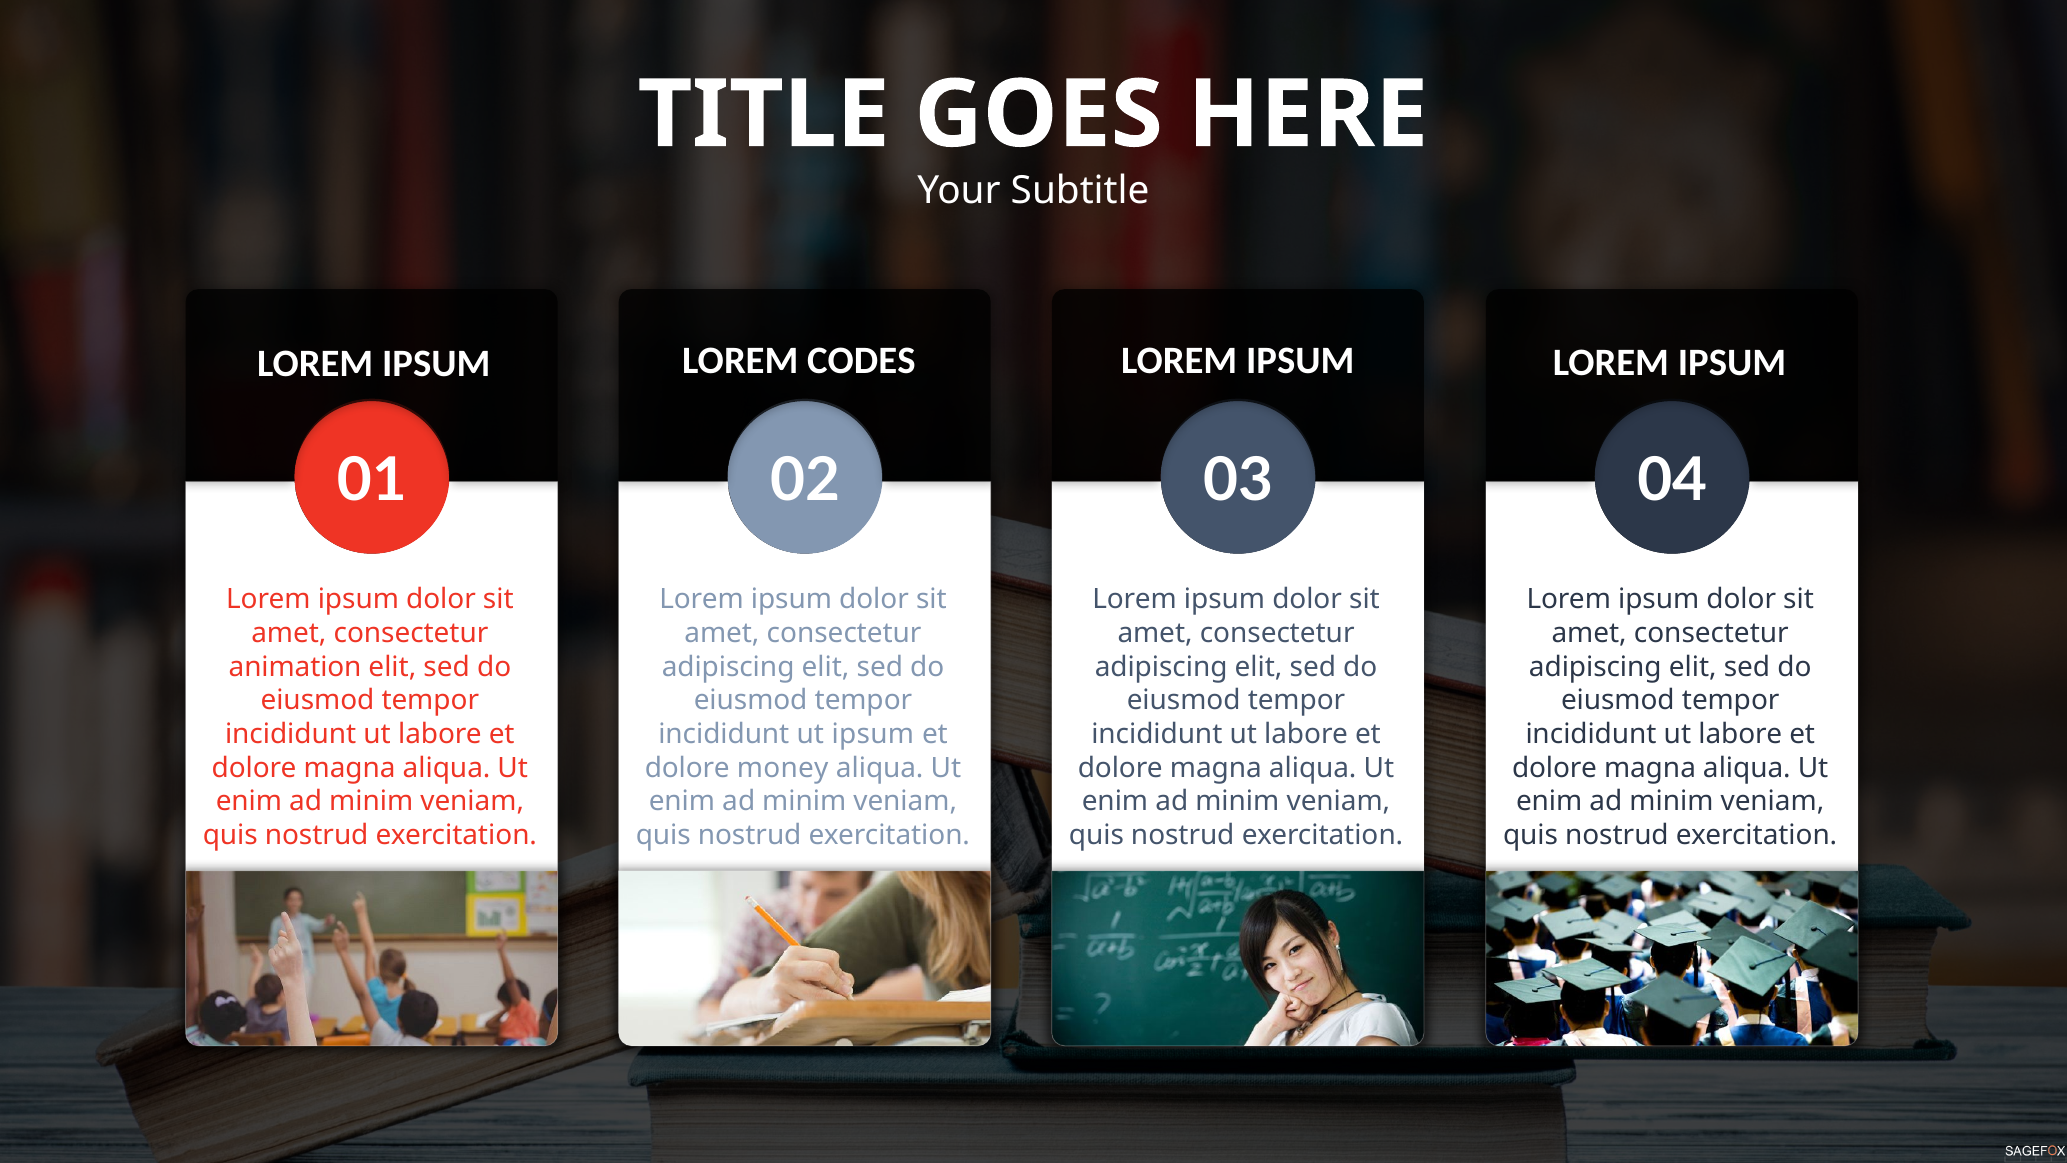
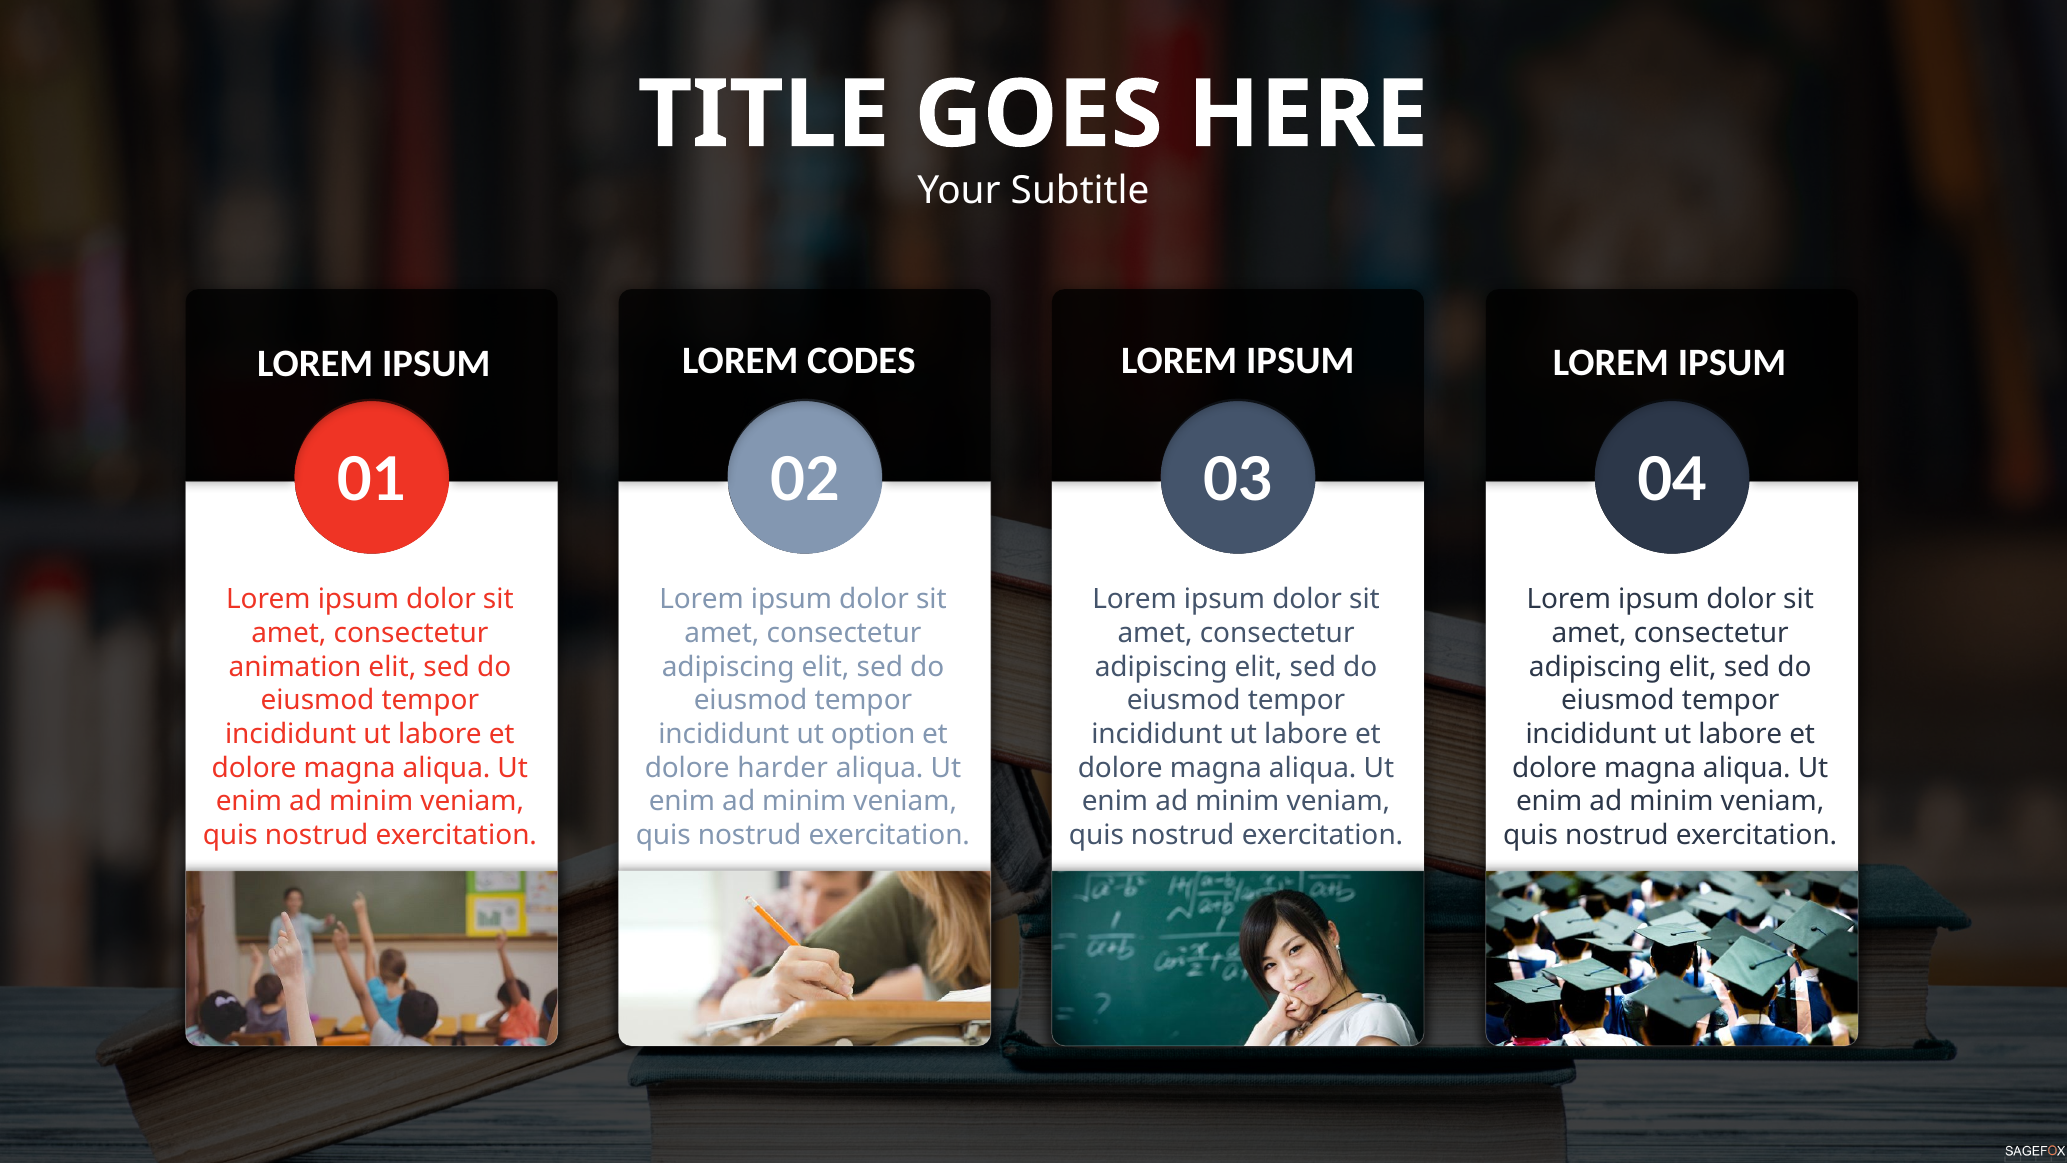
ut ipsum: ipsum -> option (873, 734)
money: money -> harder (783, 768)
